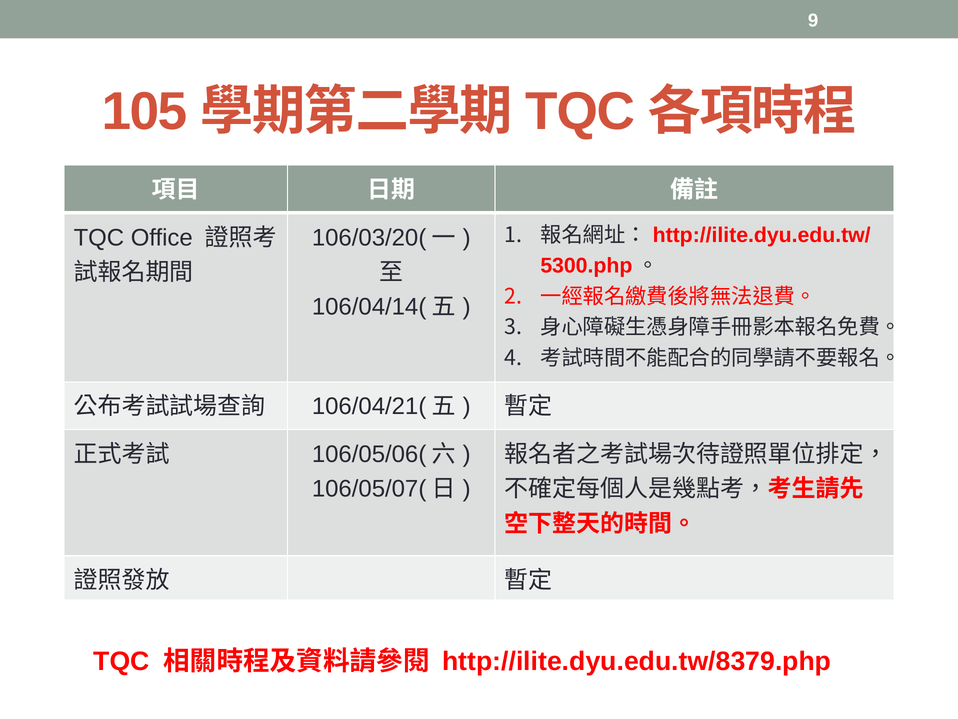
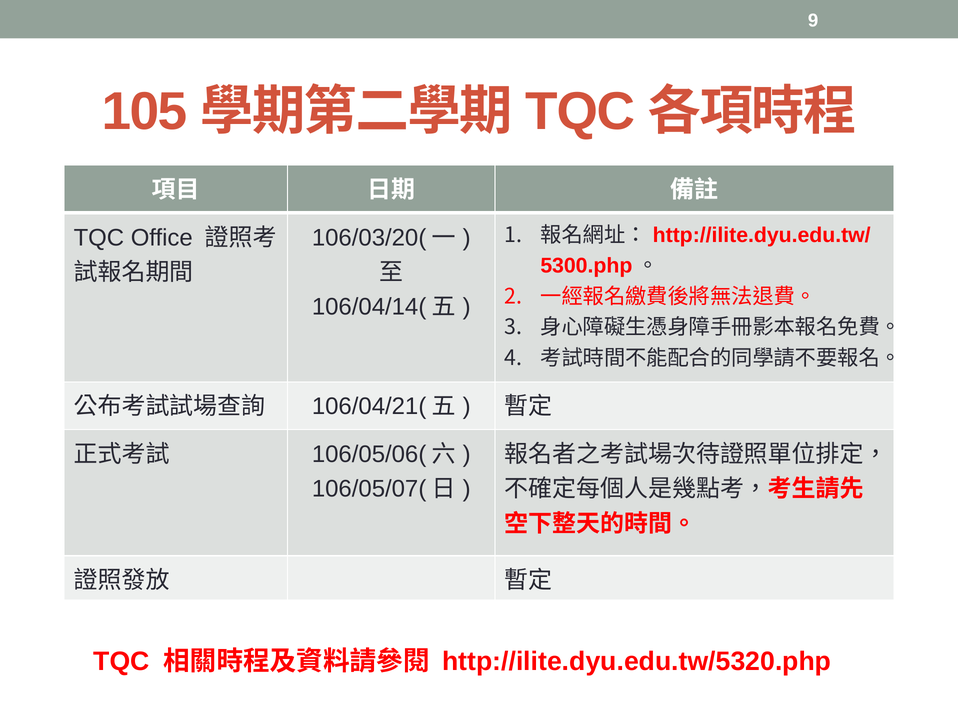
http://ilite.dyu.edu.tw/8379.php: http://ilite.dyu.edu.tw/8379.php -> http://ilite.dyu.edu.tw/5320.php (637, 661)
